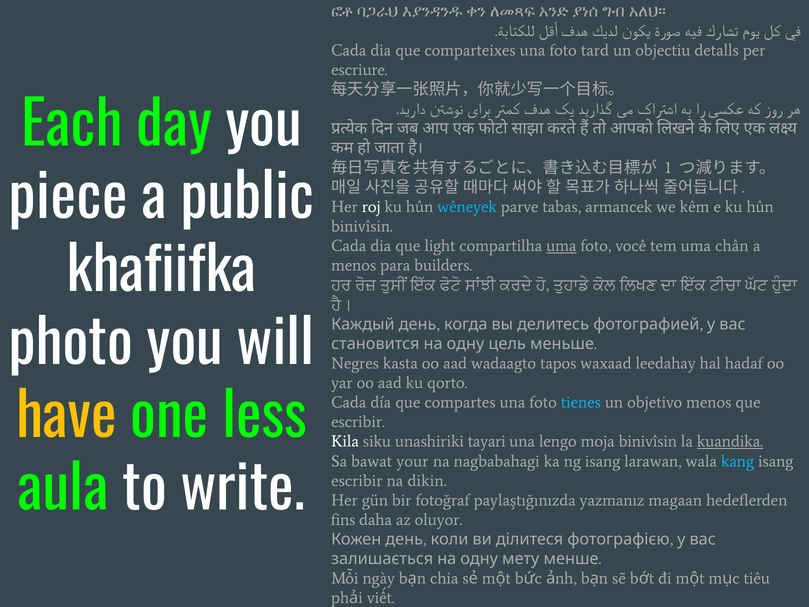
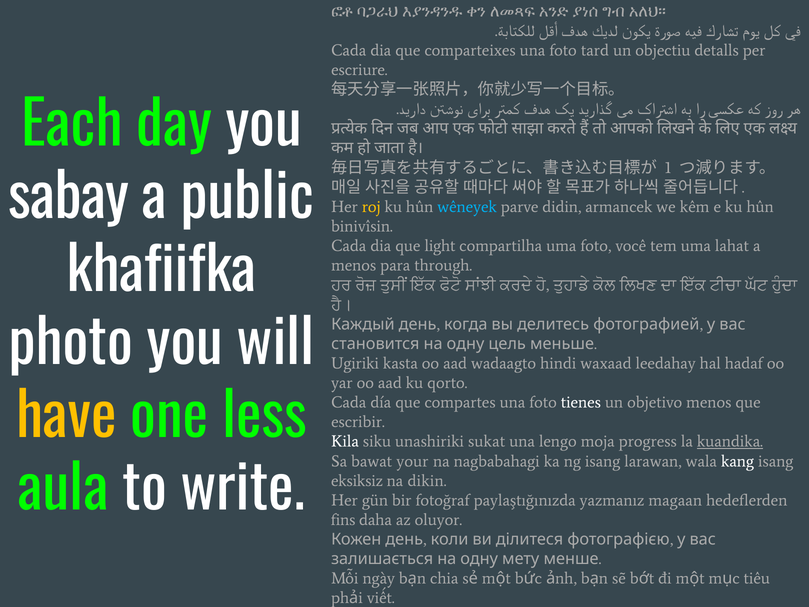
piece: piece -> sabay (69, 198)
roj colour: white -> yellow (371, 207)
tabas: tabas -> didin (562, 207)
uma underline: present -> none (561, 246)
chân: chân -> lahat (732, 246)
builders: builders -> through (443, 265)
Negres: Negres -> Ugiriki (355, 363)
tapos: tapos -> hindi (558, 363)
tienes colour: light blue -> white (581, 402)
tayari: tayari -> sukat (487, 441)
moja binivîsin: binivîsin -> progress (648, 441)
kang colour: light blue -> white (738, 461)
escribir: escribir -> eksiksiz (357, 480)
